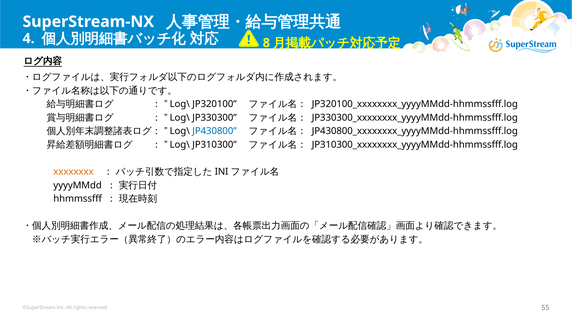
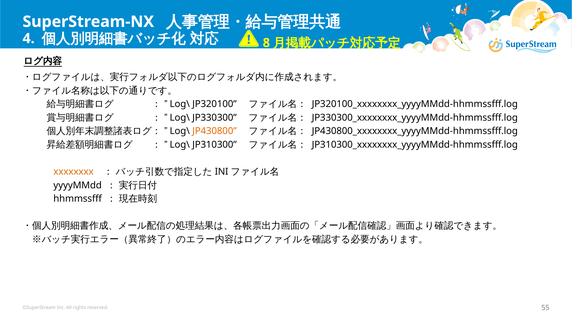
JP430800 colour: blue -> orange (214, 131)
